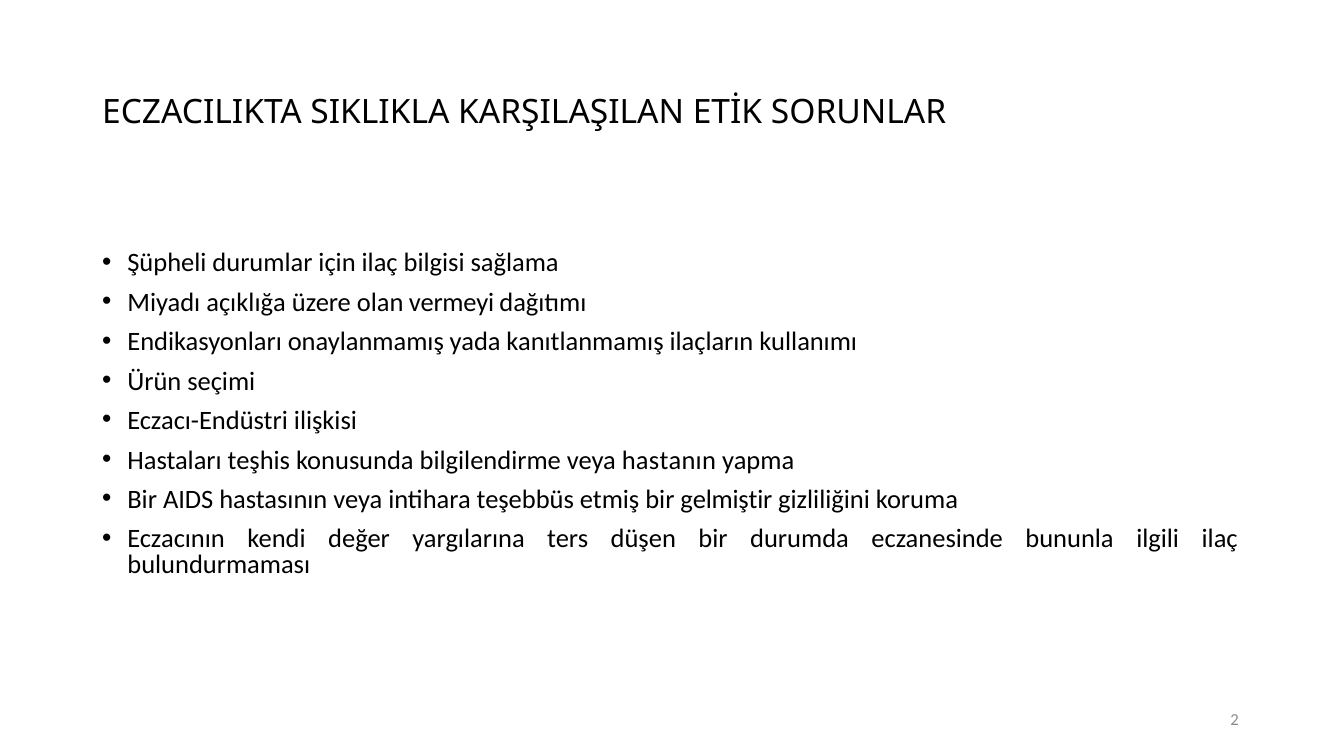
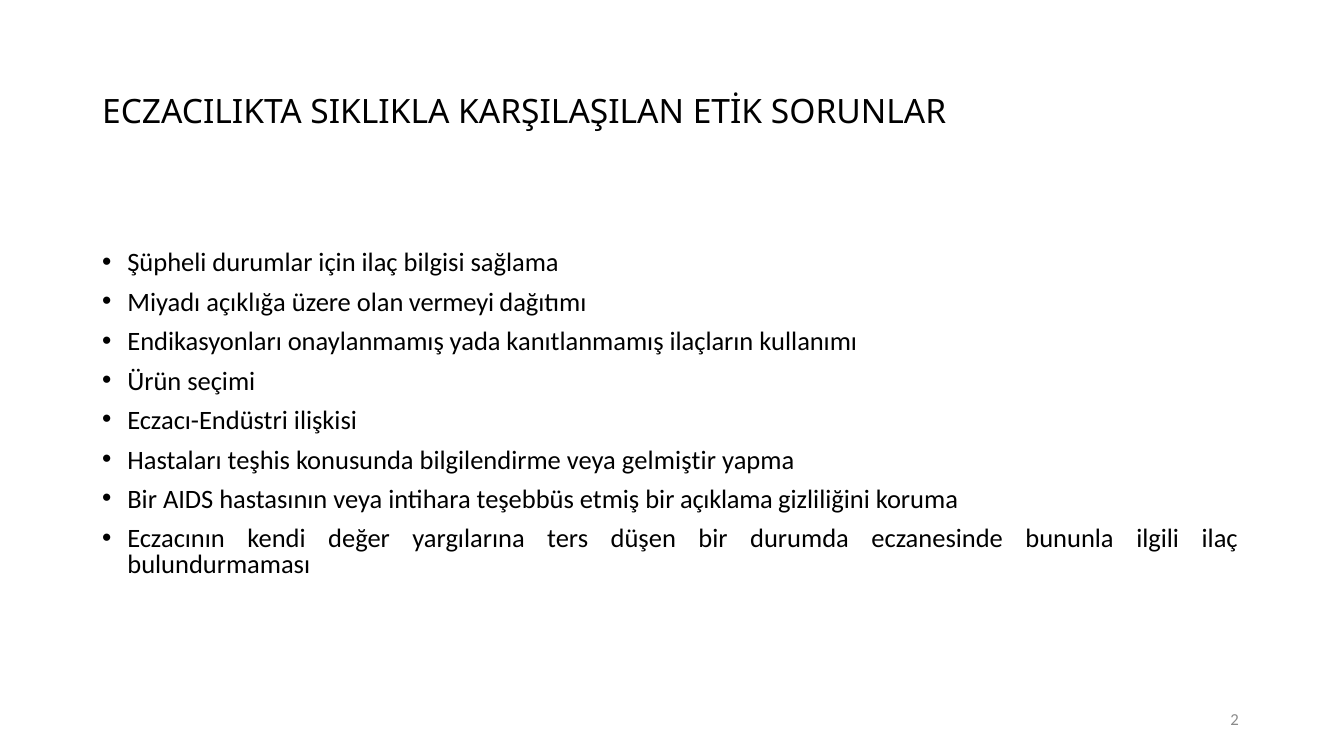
hastanın: hastanın -> gelmiştir (669, 460)
gelmiştir: gelmiştir -> açıklama (727, 500)
